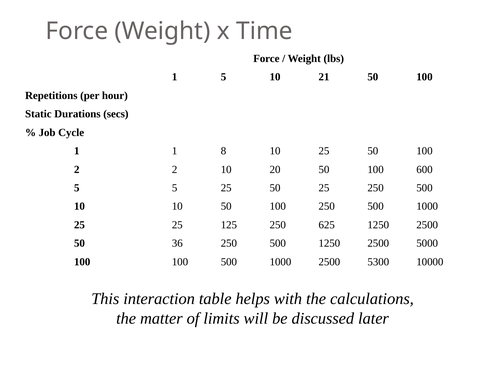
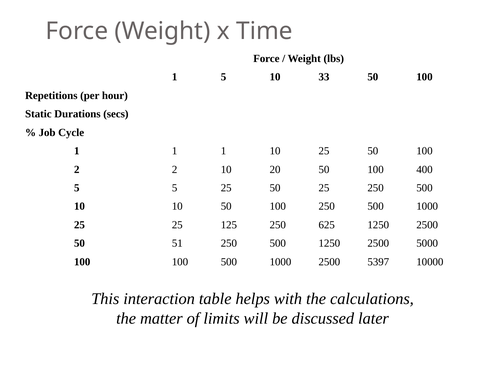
21: 21 -> 33 (324, 77)
1 1 8: 8 -> 1 (223, 151)
600: 600 -> 400 (424, 169)
36: 36 -> 51 (177, 243)
5300: 5300 -> 5397 (378, 262)
